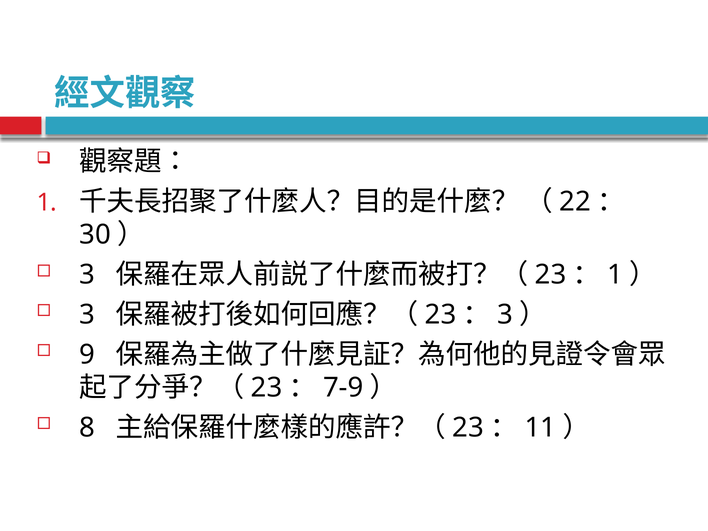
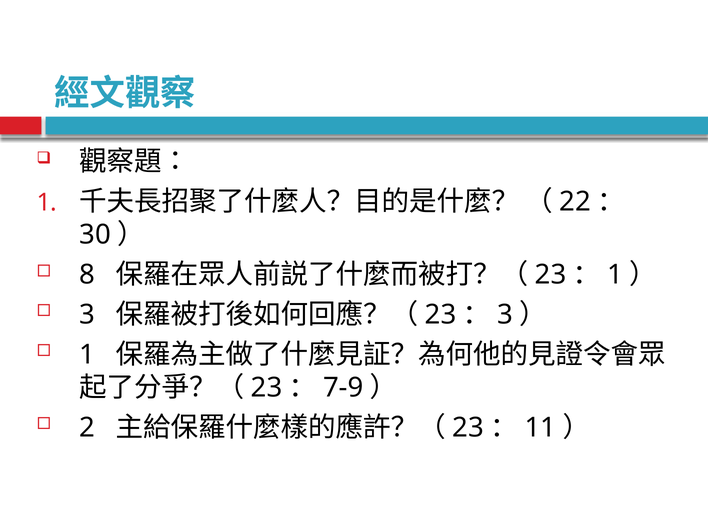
3: 3 -> 8 (87, 275)
9: 9 -> 1 (87, 354)
8: 8 -> 2 (87, 427)
